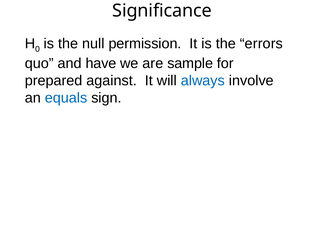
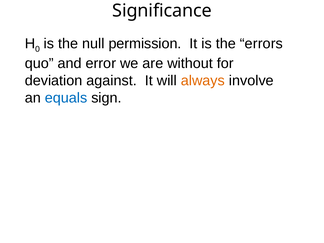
have: have -> error (101, 63)
sample: sample -> without (190, 63)
prepared: prepared -> deviation (54, 81)
always colour: blue -> orange (203, 81)
